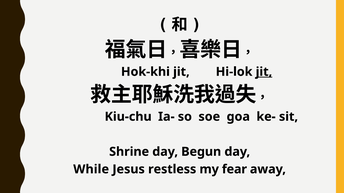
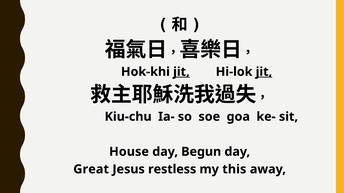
jit underline: none -> present (181, 72)
Shrine: Shrine -> House (129, 152)
While: While -> Great (91, 170)
fear: fear -> this (234, 170)
